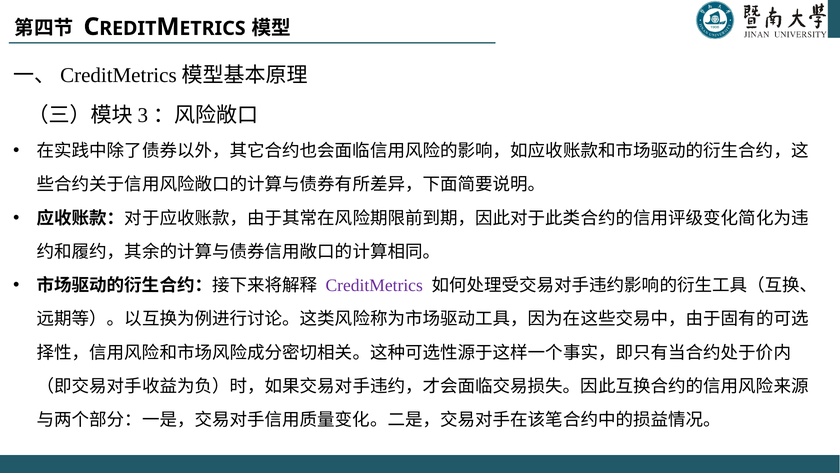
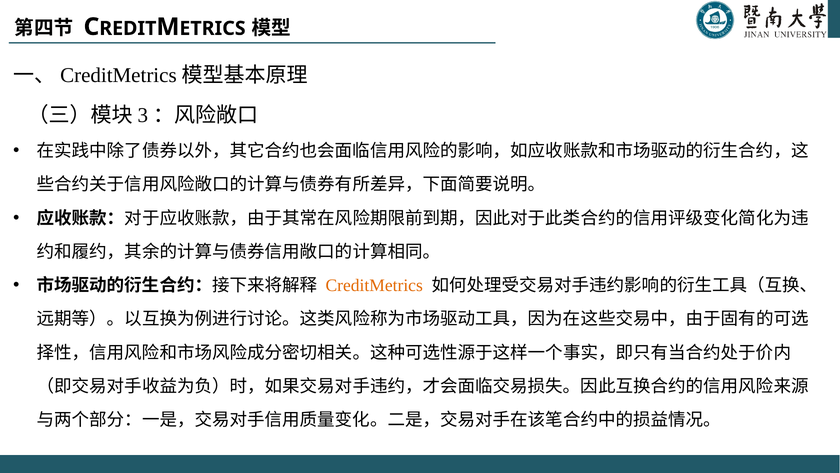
CreditMetrics colour: purple -> orange (374, 285)
